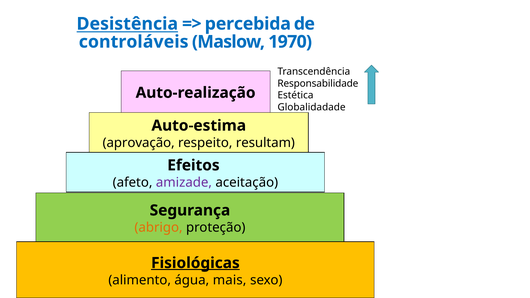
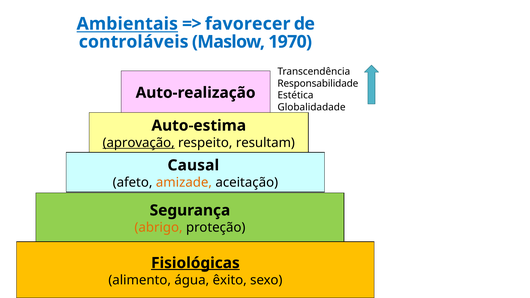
Desistência: Desistência -> Ambientais (127, 24)
percebida: percebida -> favorecer (248, 24)
aprovação underline: none -> present (139, 143)
Efeitos: Efeitos -> Causal (193, 165)
amizade colour: purple -> orange (184, 182)
mais: mais -> êxito (230, 280)
